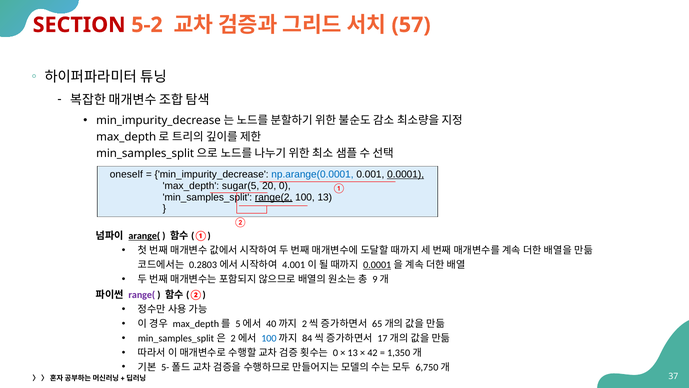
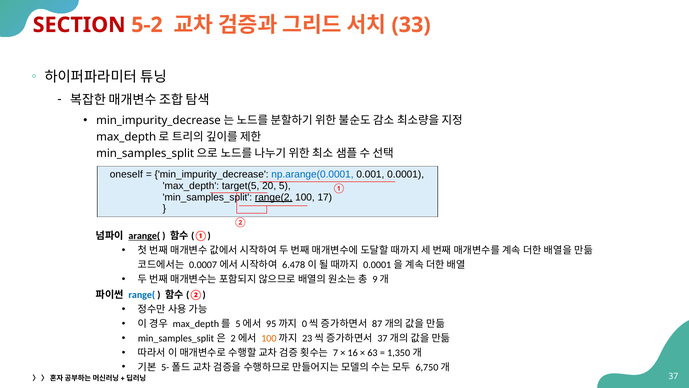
57: 57 -> 33 (411, 25)
0.0001 underline: present -> none (406, 174)
sugar(5: sugar(5 -> target(5 (241, 186)
20 0: 0 -> 5 (285, 186)
100 13: 13 -> 17 (325, 197)
0.2803: 0.2803 -> 0.0007 (203, 265)
4.001: 4.001 -> 6.478 (294, 265)
0.0001 underline: present -> none (377, 265)
range( colour: purple -> blue (142, 294)
40: 40 -> 95 (271, 323)
2: 2 -> 0 (304, 323)
65: 65 -> 87 (377, 323)
100 colour: blue -> orange (269, 338)
84: 84 -> 23 (307, 338)
17: 17 -> 37 (382, 338)
0: 0 -> 7 (336, 352)
13: 13 -> 16 (353, 352)
42: 42 -> 63 (372, 352)
